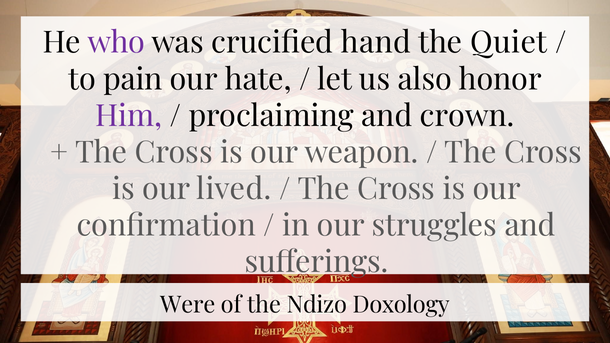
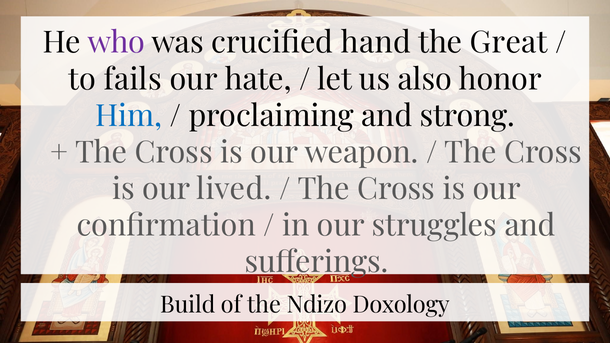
Quiet: Quiet -> Great (509, 43)
pain: pain -> fails (133, 79)
Him colour: purple -> blue (129, 116)
crown: crown -> strong (467, 116)
Were: Were -> Build (188, 305)
